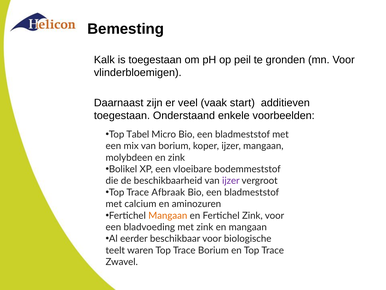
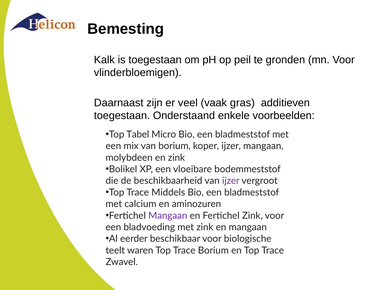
start: start -> gras (242, 103)
Afbraak: Afbraak -> Middels (168, 192)
Mangaan colour: orange -> purple (168, 215)
